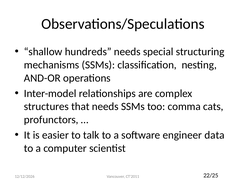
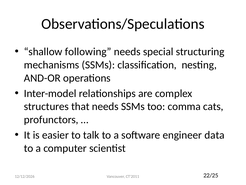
hundreds: hundreds -> following (88, 52)
